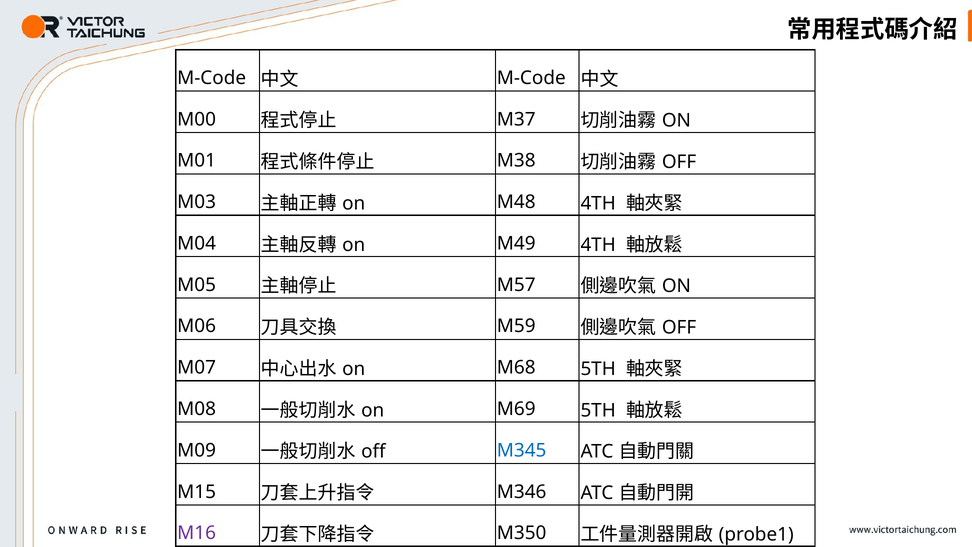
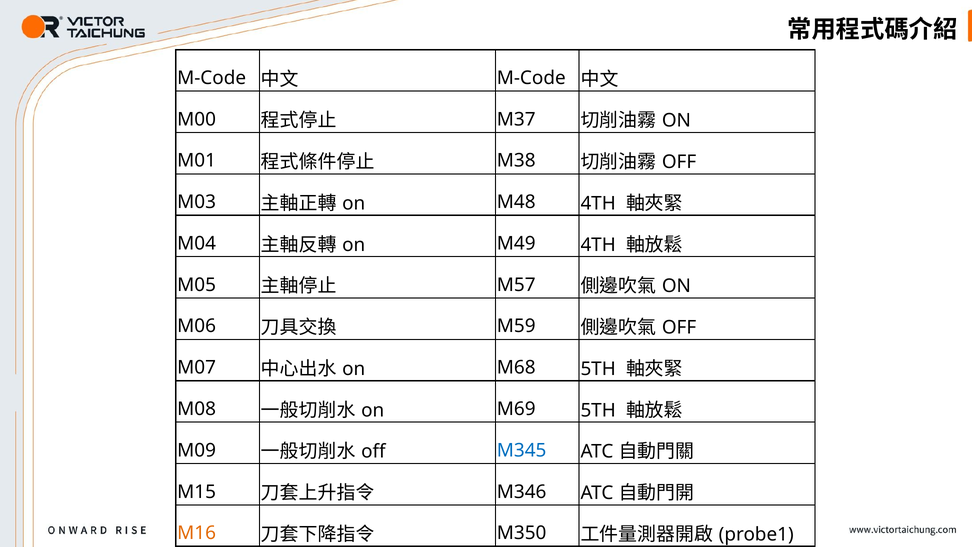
M16 colour: purple -> orange (197, 533)
